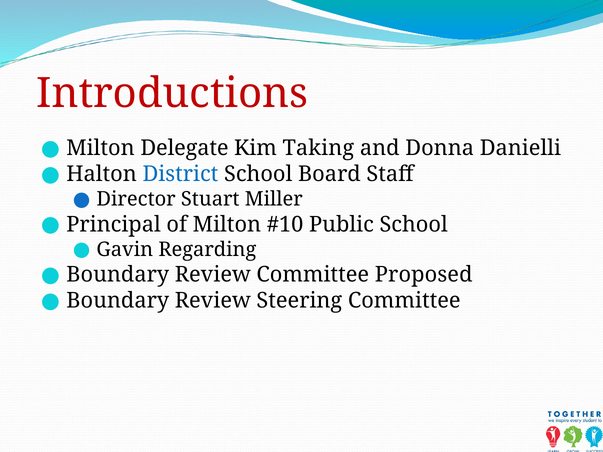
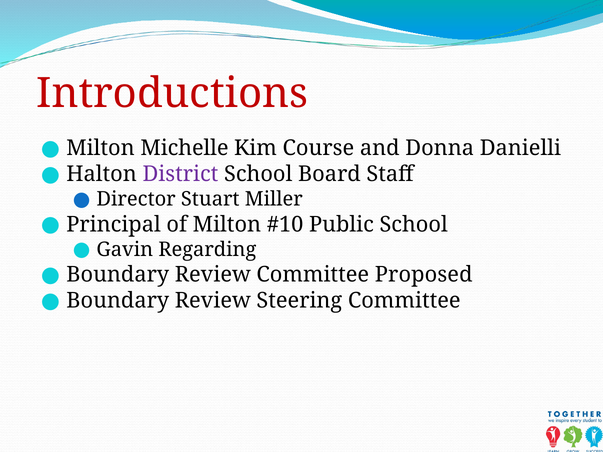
Delegate: Delegate -> Michelle (184, 148)
Taking: Taking -> Course (318, 148)
District colour: blue -> purple (180, 174)
